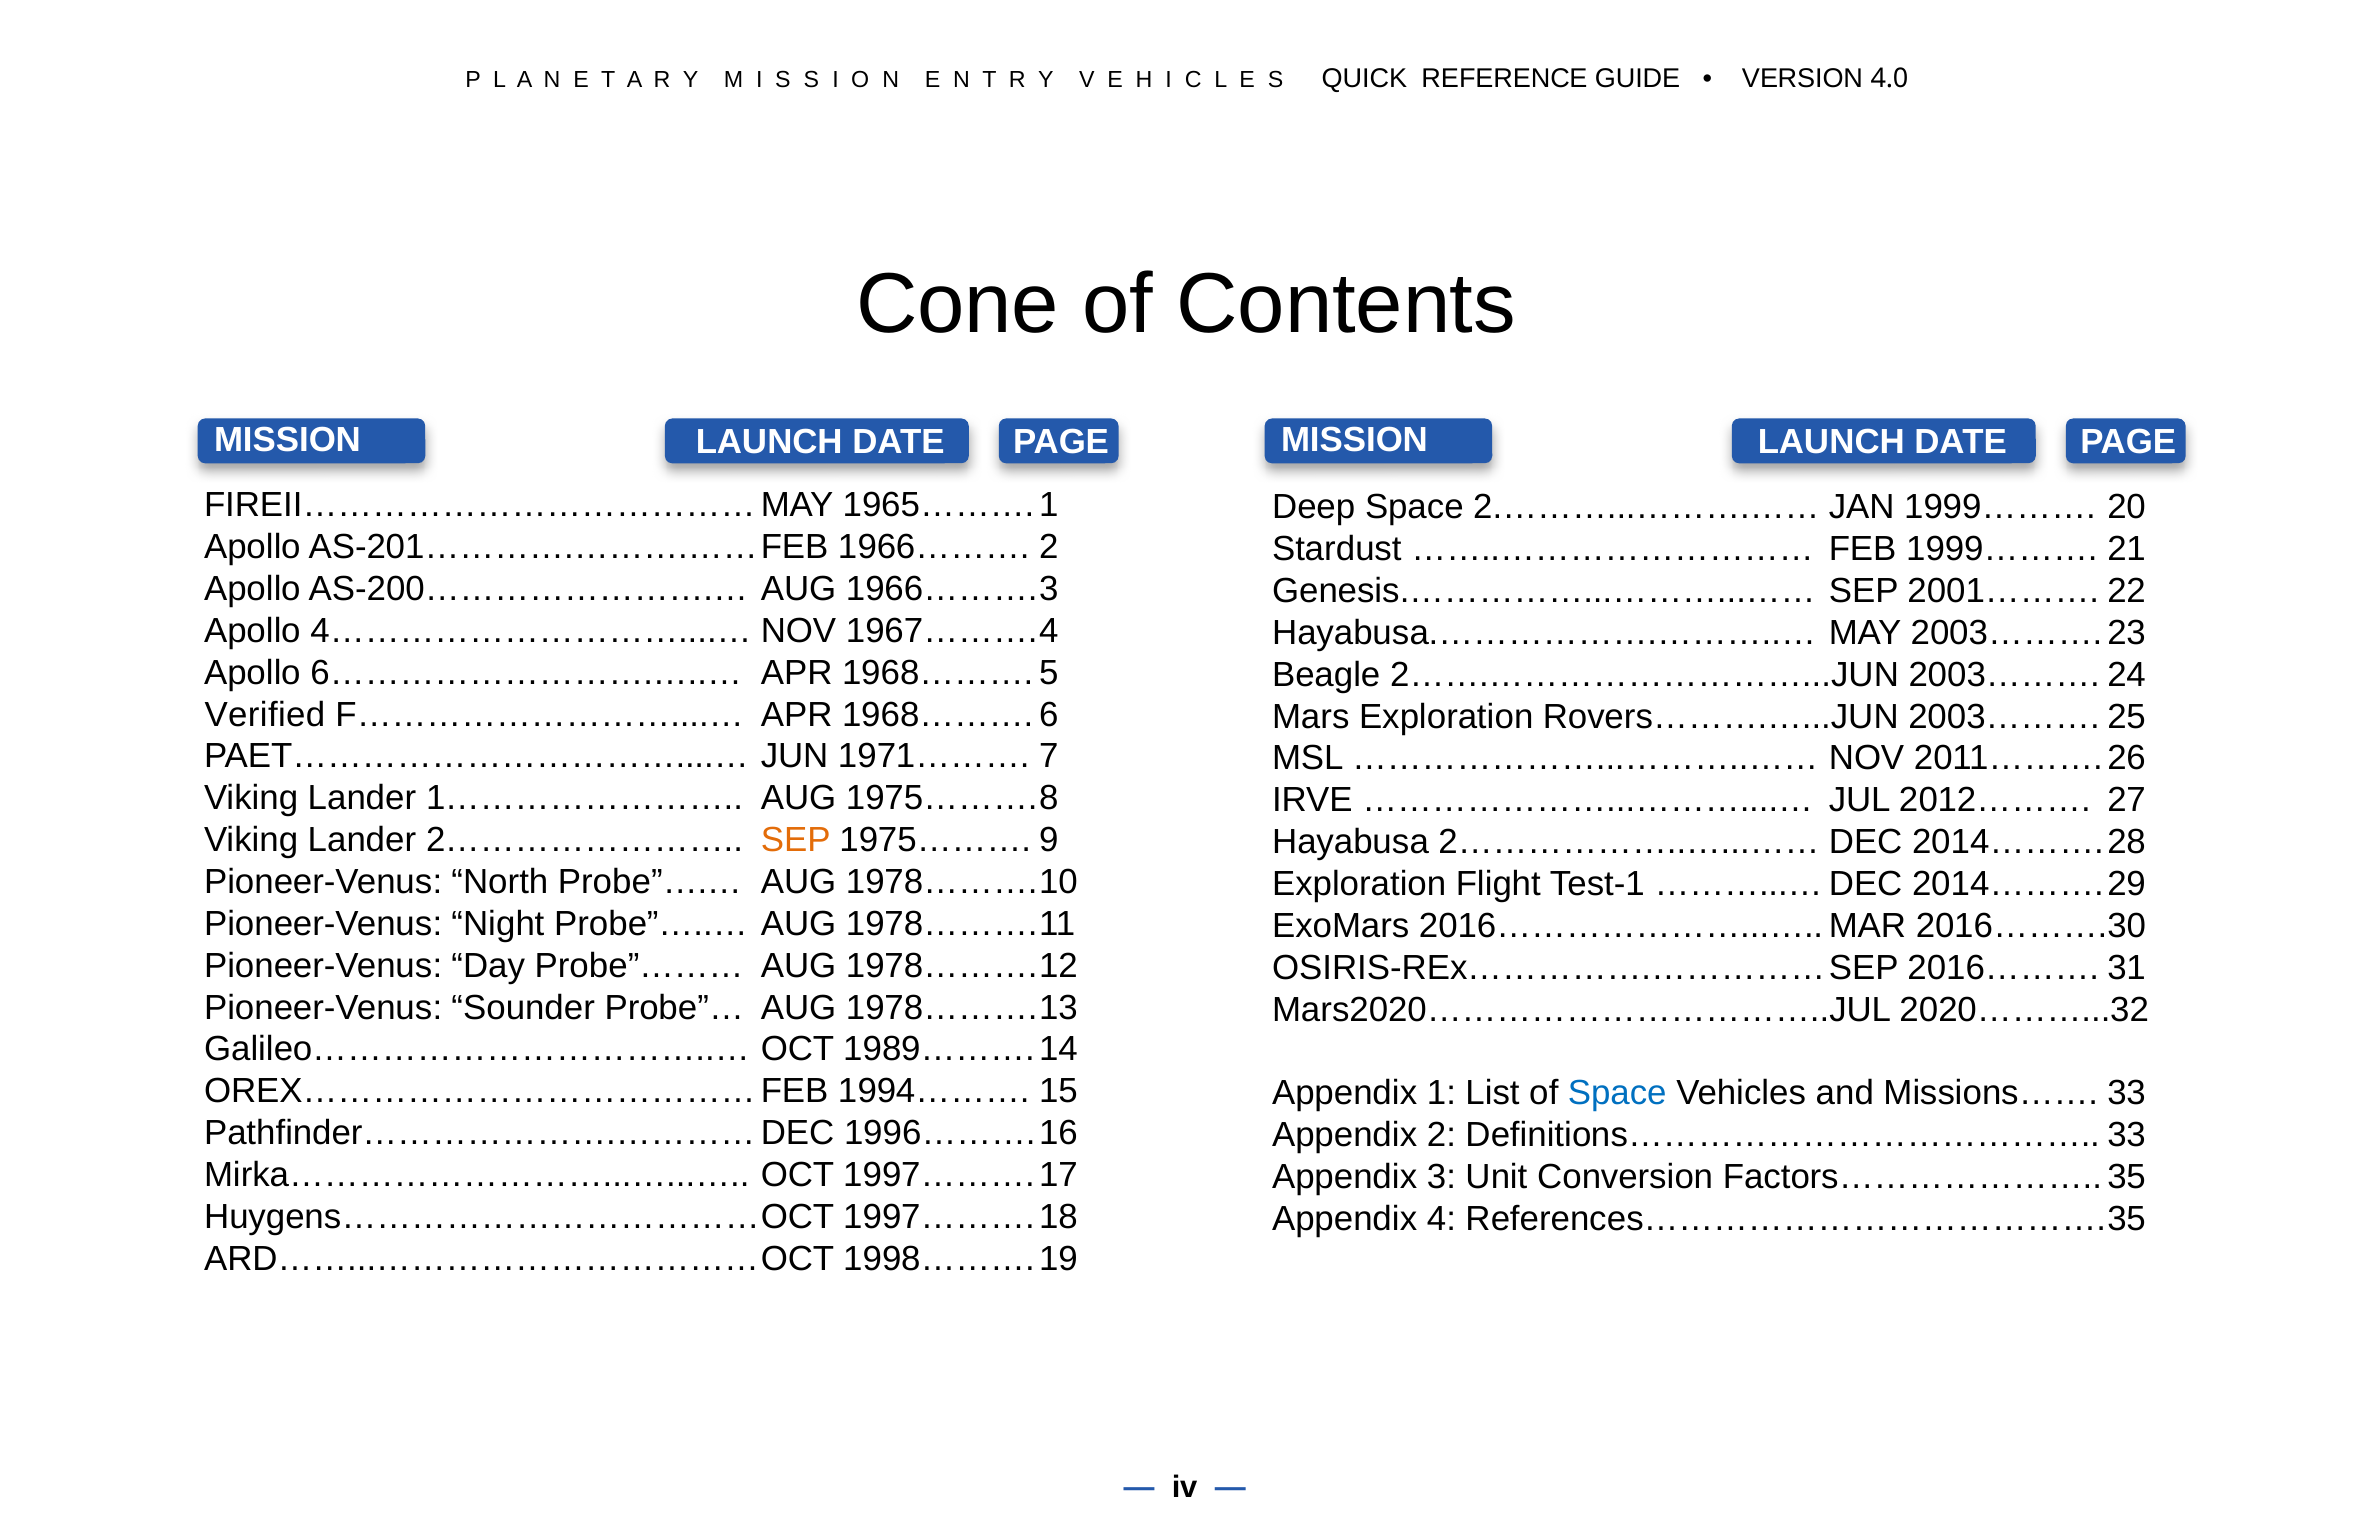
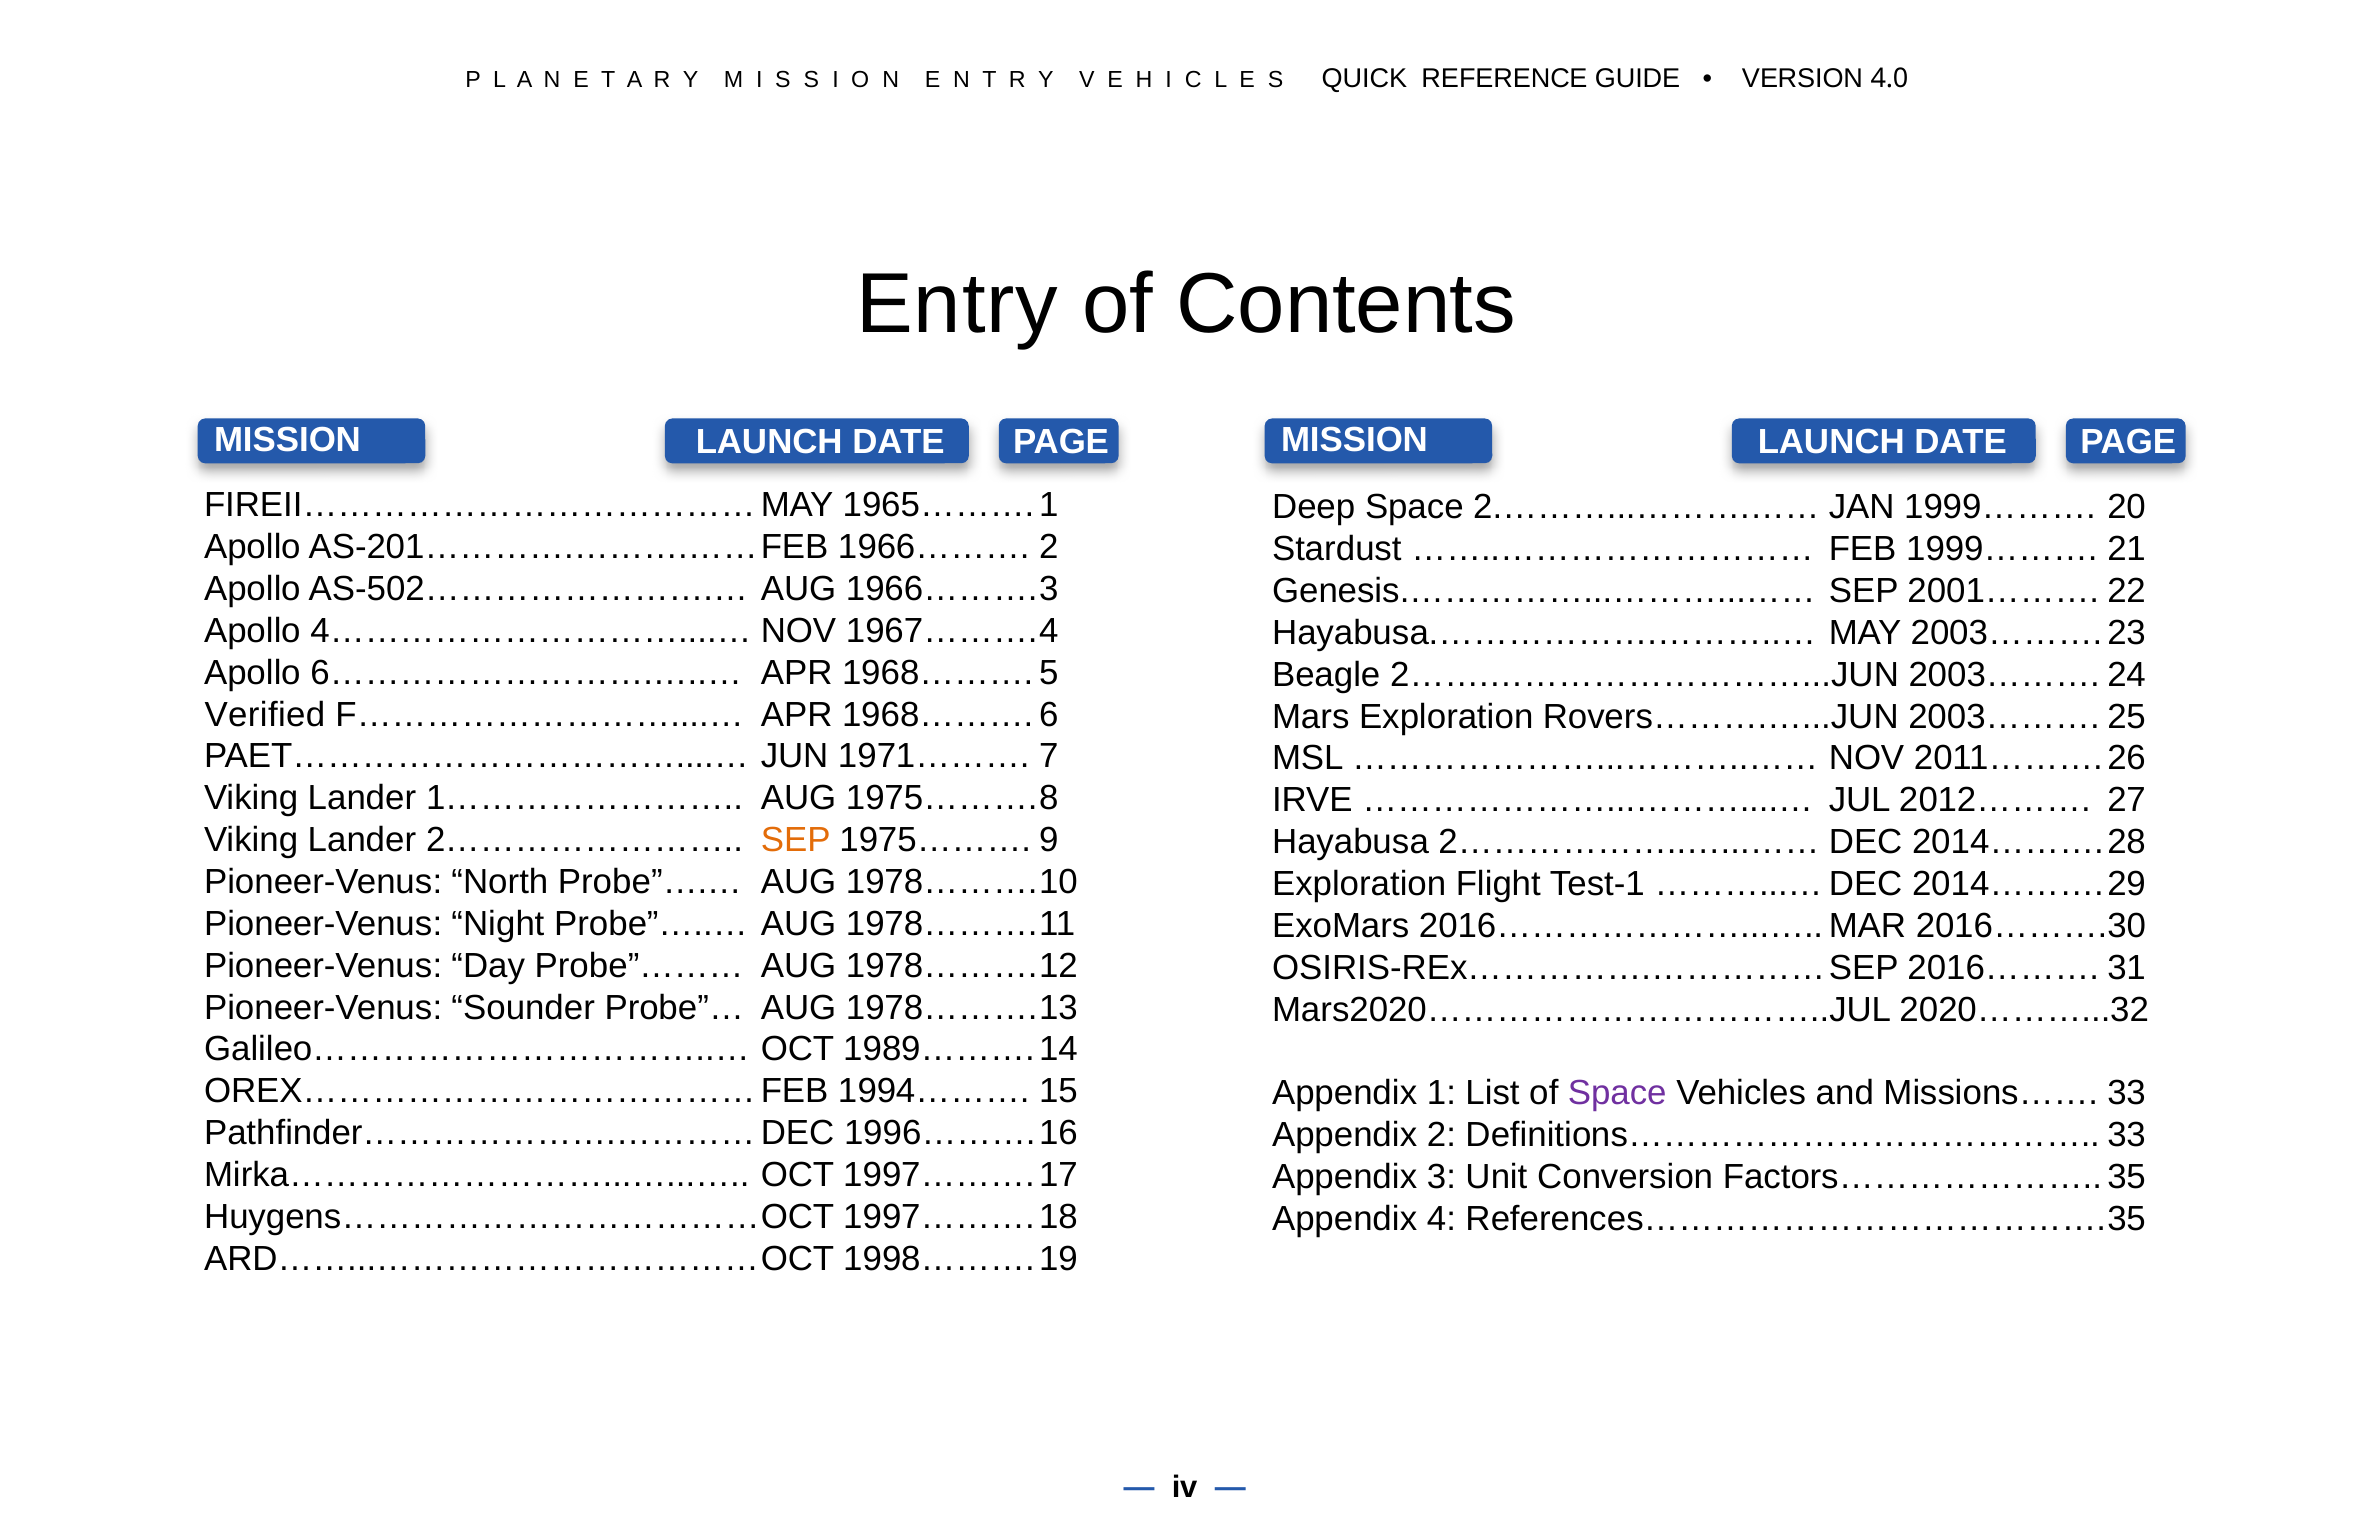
Cone: Cone -> Entry (957, 304)
AS-200…………………….…: AS-200…………………….… -> AS-502…………………….… (528, 589)
Space colour: blue -> purple (1617, 1093)
